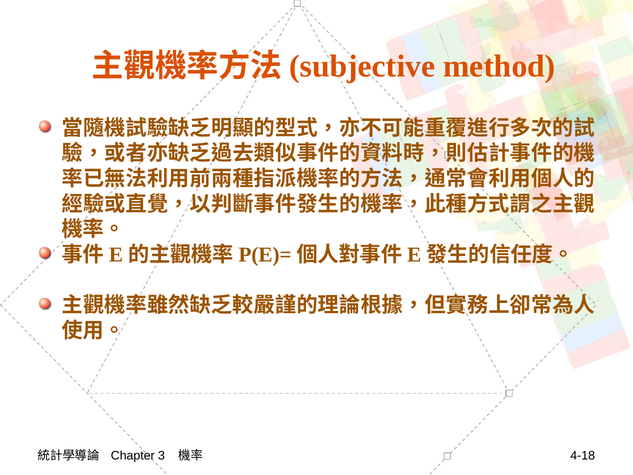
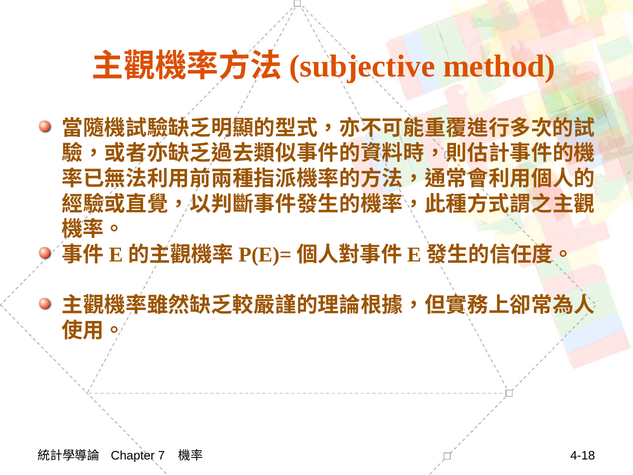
3: 3 -> 7 (162, 455)
